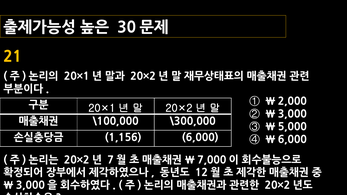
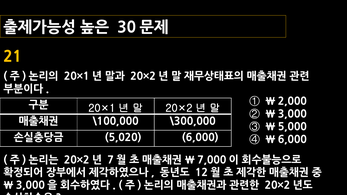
1,156: 1,156 -> 5,020 (123, 138)
